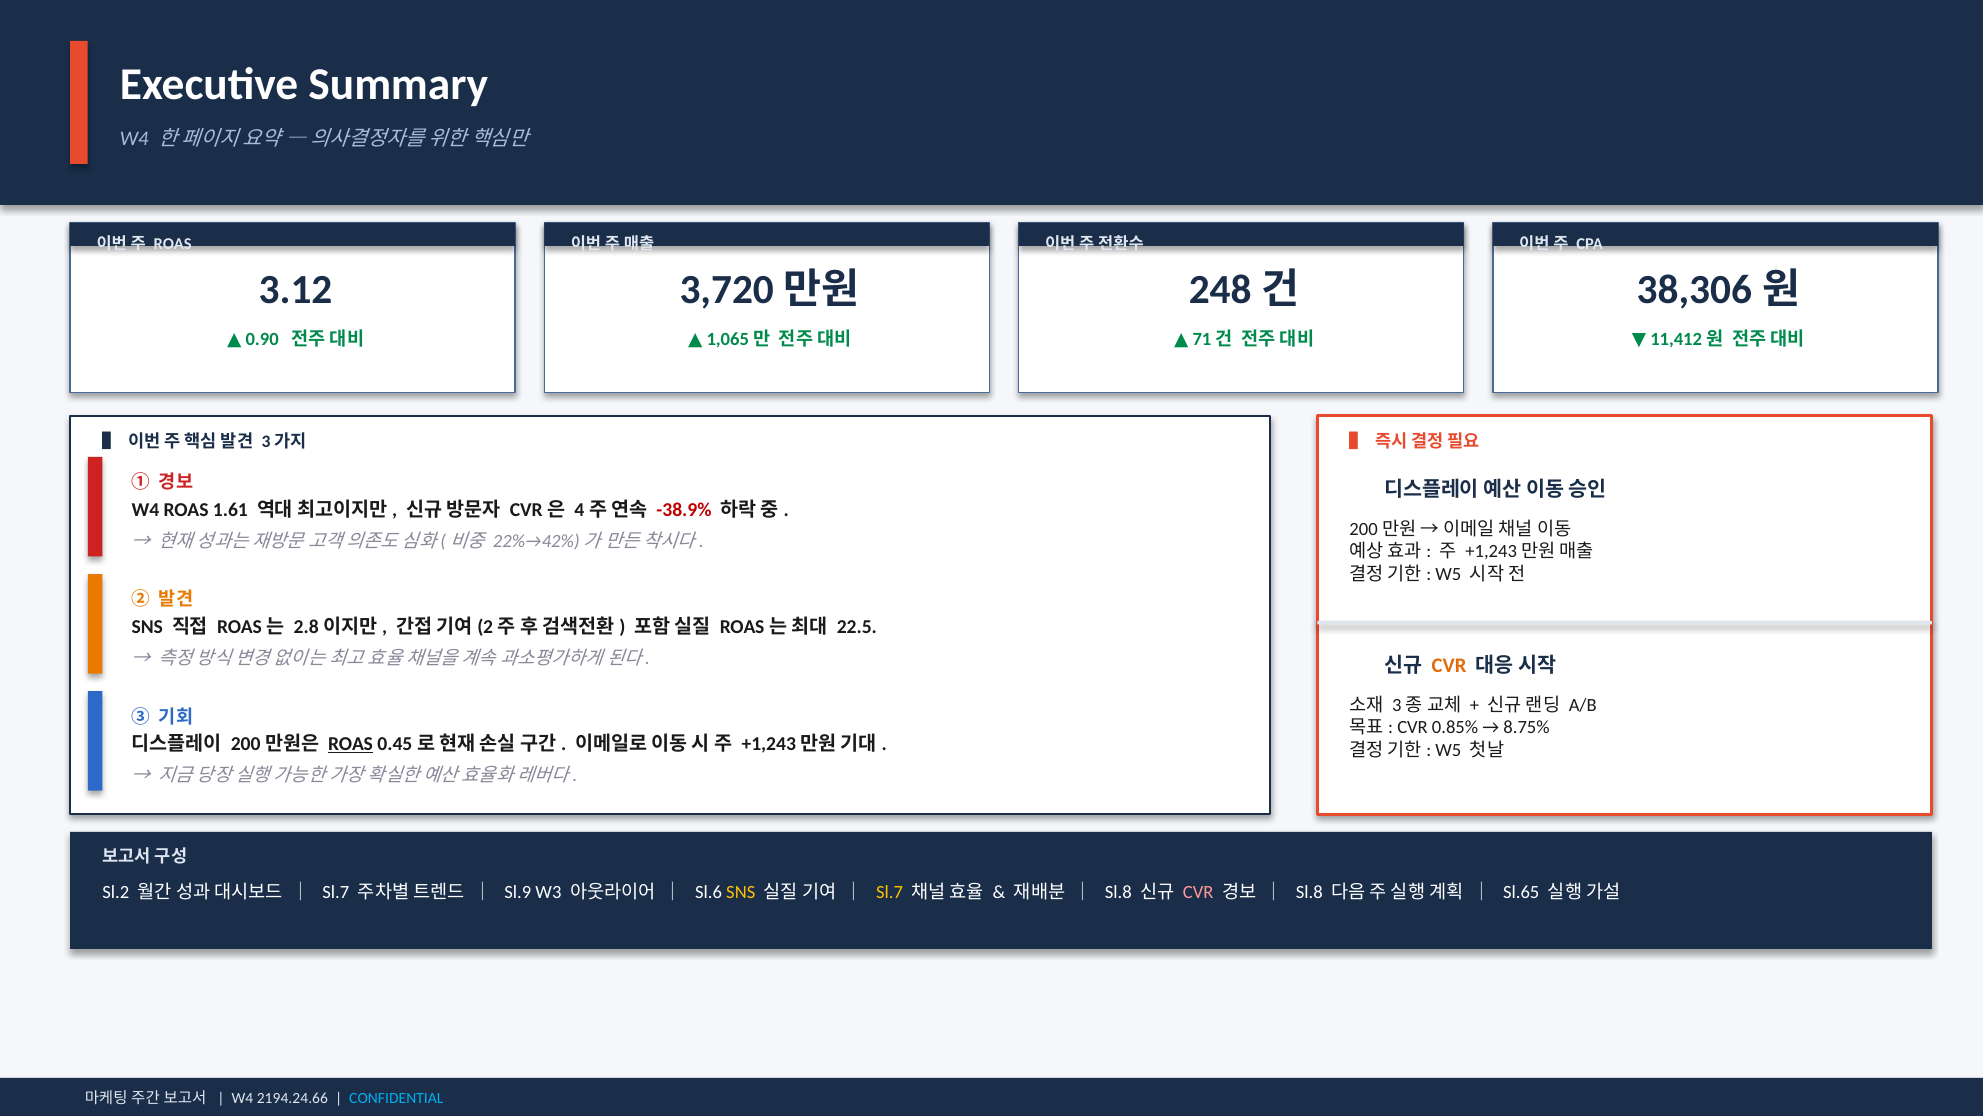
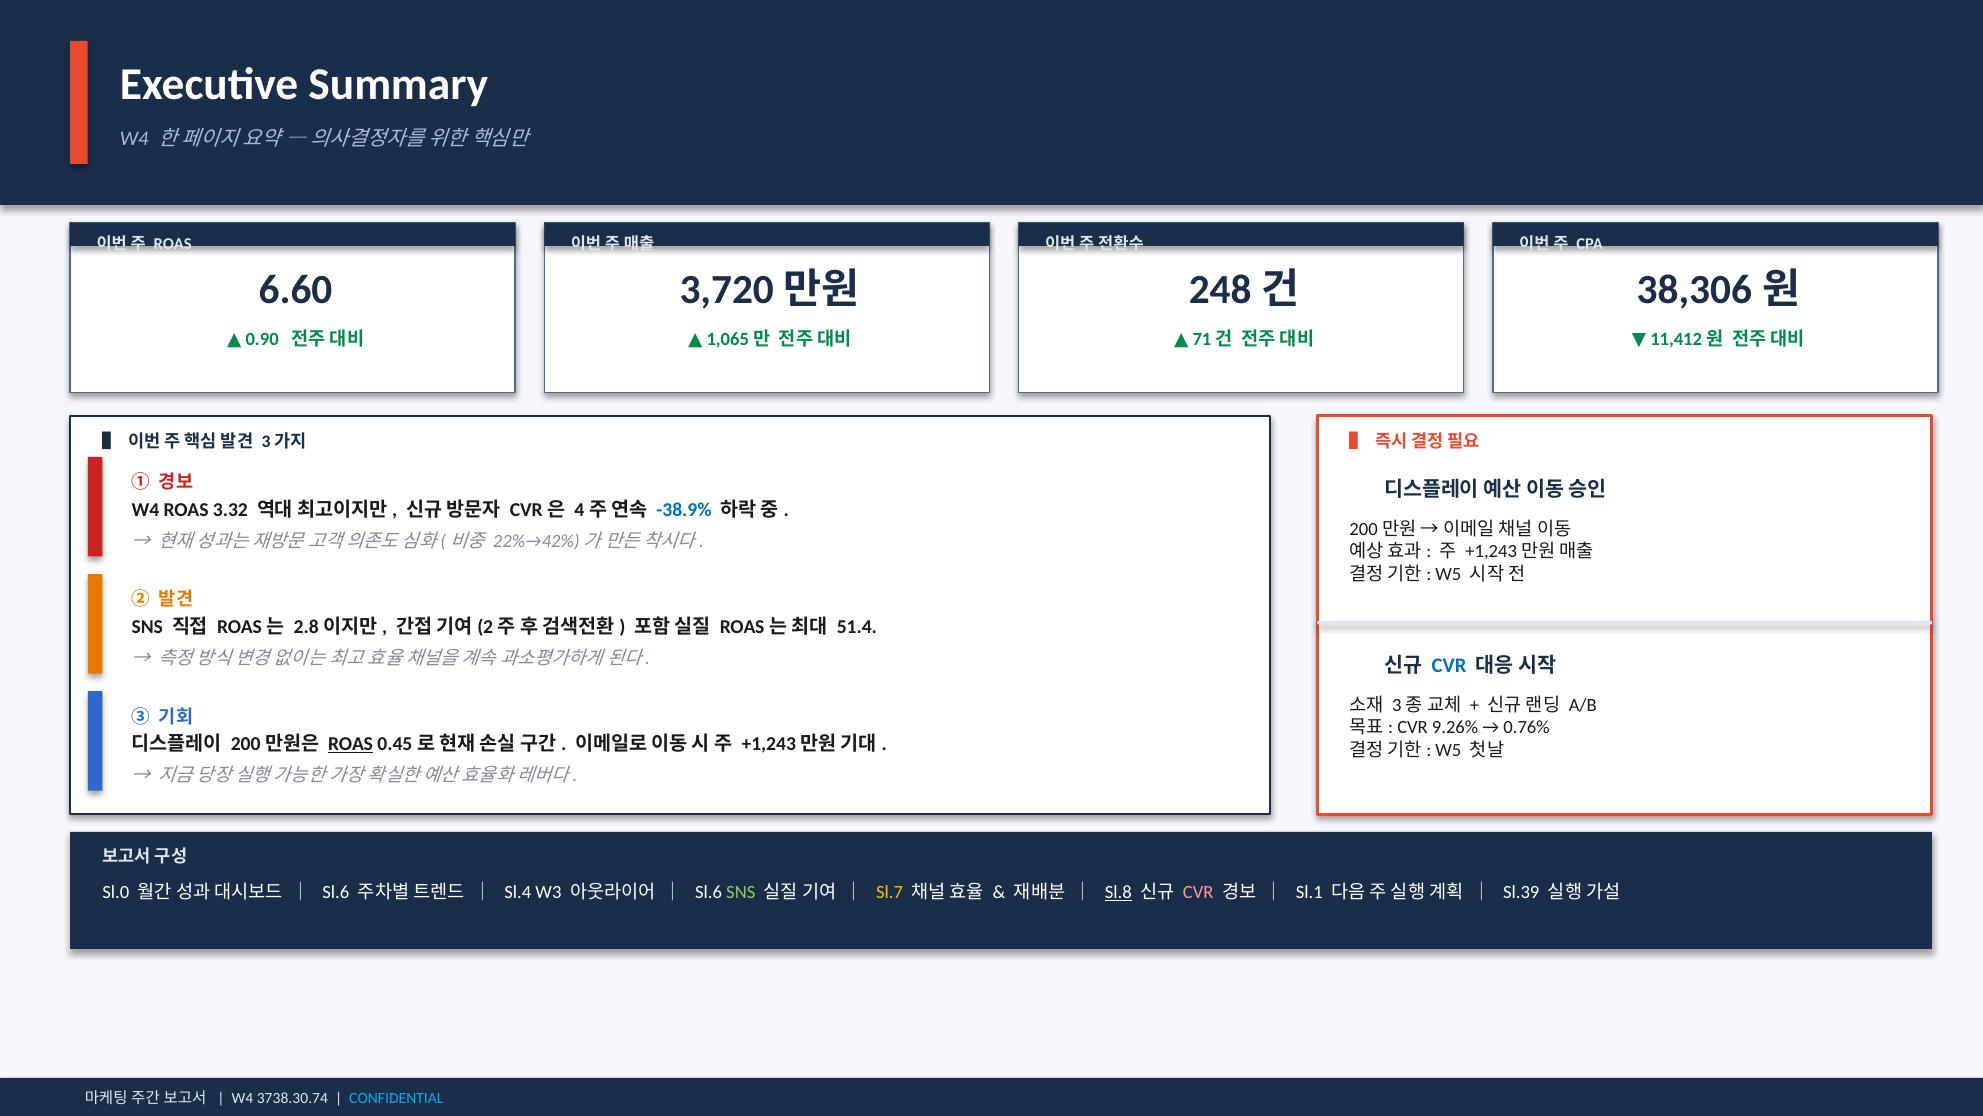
3.12: 3.12 -> 6.60 (296, 290)
1.61: 1.61 -> 3.32 (230, 509)
-38.9% colour: red -> blue (684, 509)
22.5: 22.5 -> 51.4 (857, 626)
CVR colour: orange -> blue (1449, 665)
0.85%: 0.85% -> 9.26% (1455, 727)
8.75%: 8.75% -> 0.76% (1527, 727)
Sl.2: Sl.2 -> Sl.0 (116, 892)
Sl.7: Sl.7 -> Sl.6 (336, 892)
Sl.9: Sl.9 -> Sl.4 (518, 892)
SNS colour: yellow -> light green (741, 892)
Sl.8 underline: none -> present (1118, 892)
Sl.8: Sl.8 -> Sl.1 (1309, 892)
Sl.65: Sl.65 -> Sl.39 (1521, 892)
2194.24.66: 2194.24.66 -> 3738.30.74 (292, 1098)
